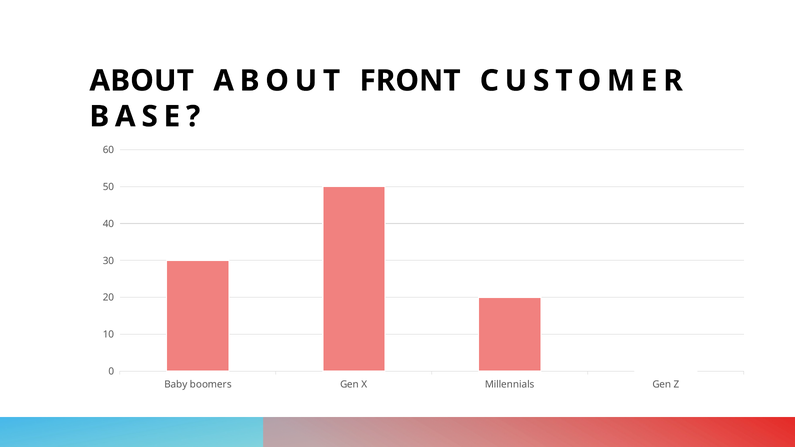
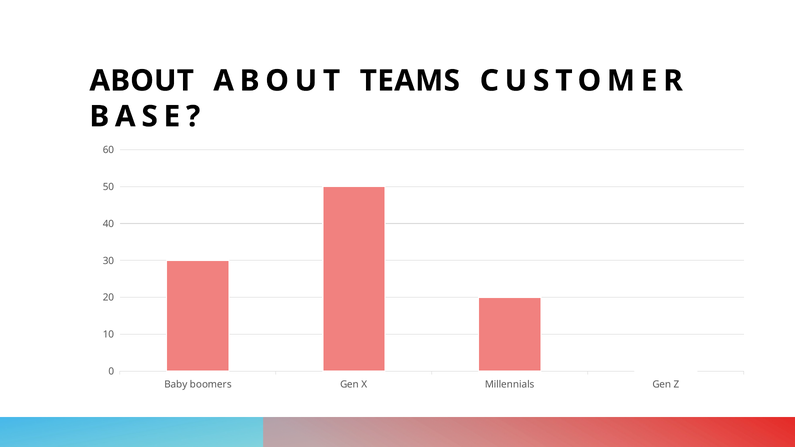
FRONT: FRONT -> TEAMS (410, 81)
